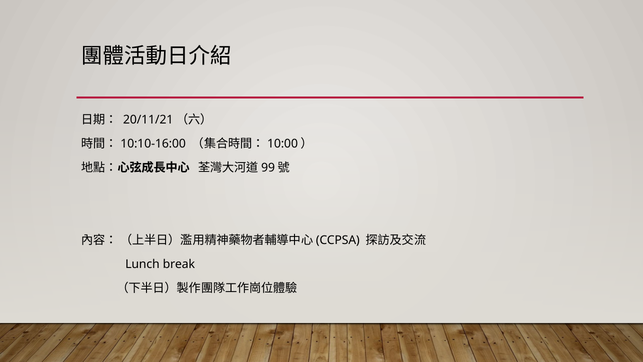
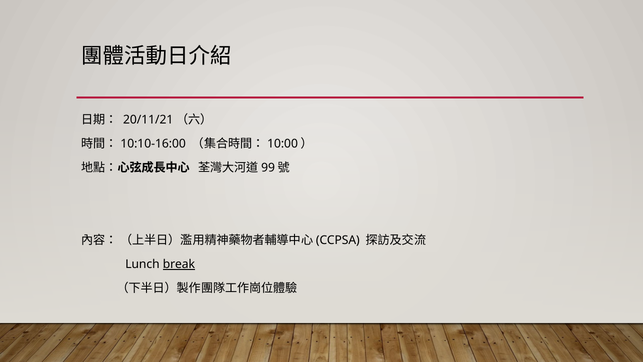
break underline: none -> present (179, 264)
